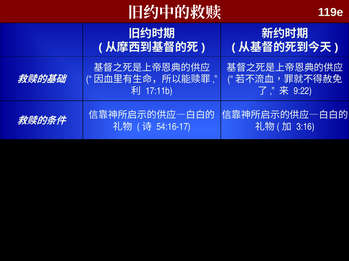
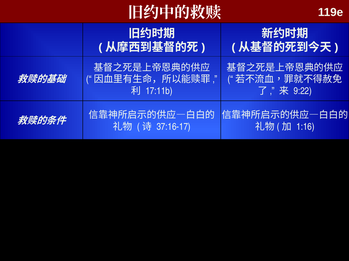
3:16: 3:16 -> 1:16 (305, 127)
54:16-17: 54:16-17 -> 37:16-17 (174, 127)
